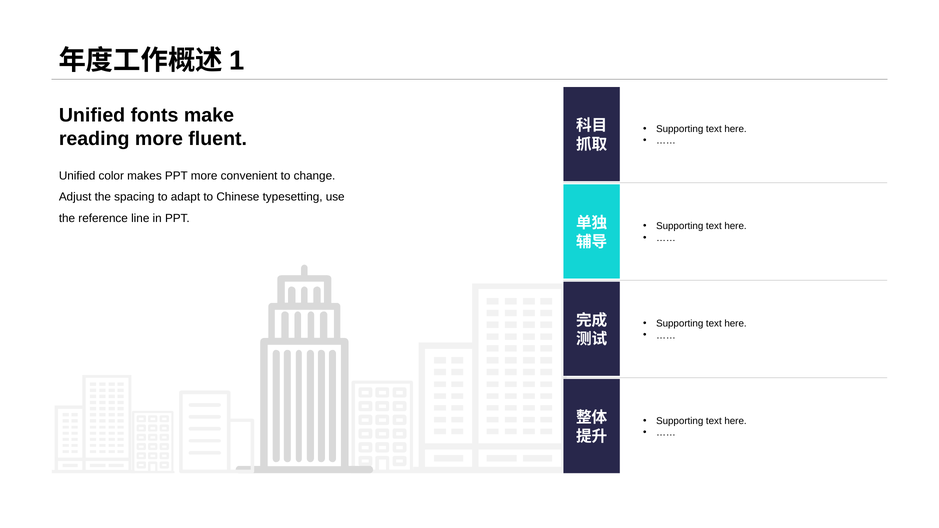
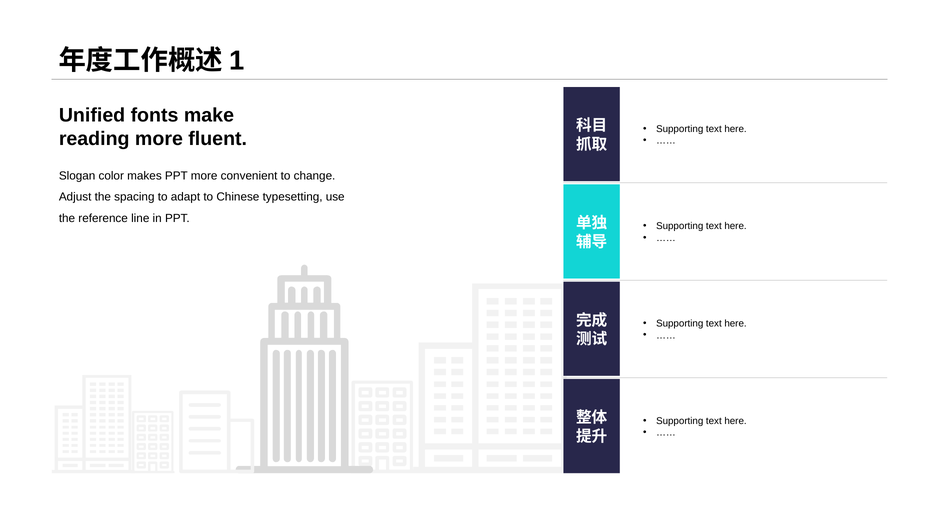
Unified: Unified -> Slogan (77, 176)
